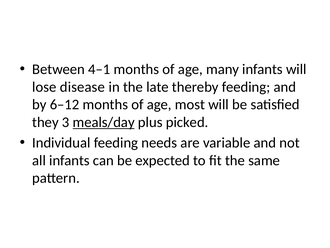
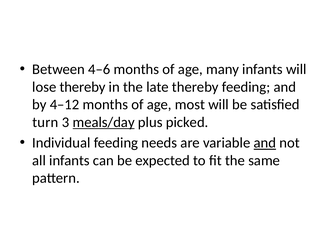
4–1: 4–1 -> 4–6 (99, 69)
lose disease: disease -> thereby (83, 87)
6–12: 6–12 -> 4–12 (65, 104)
they: they -> turn (45, 122)
and underline: none -> present (265, 143)
